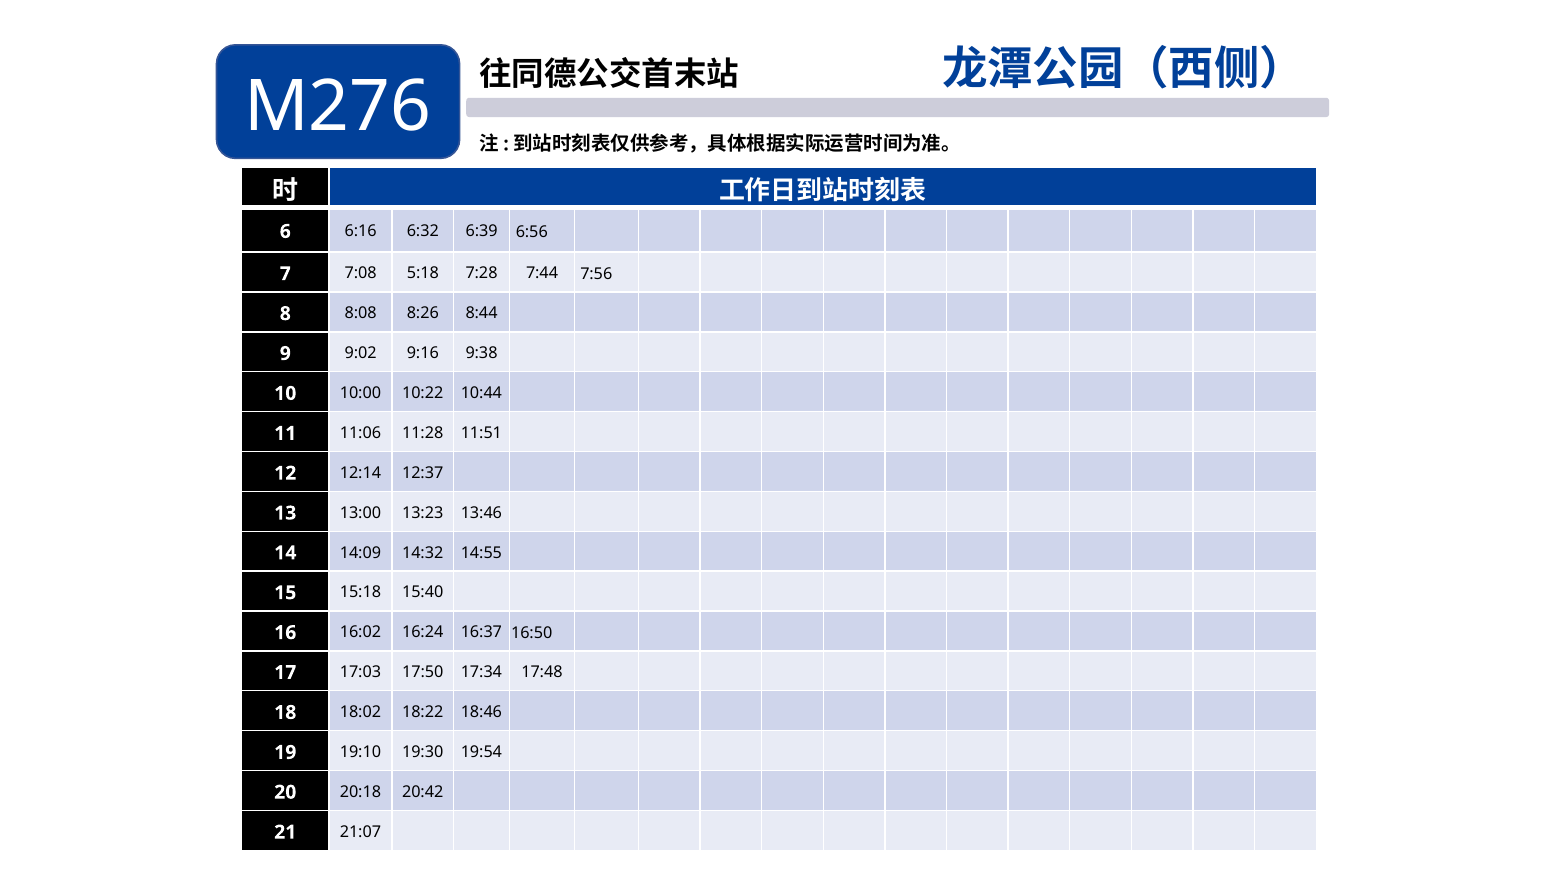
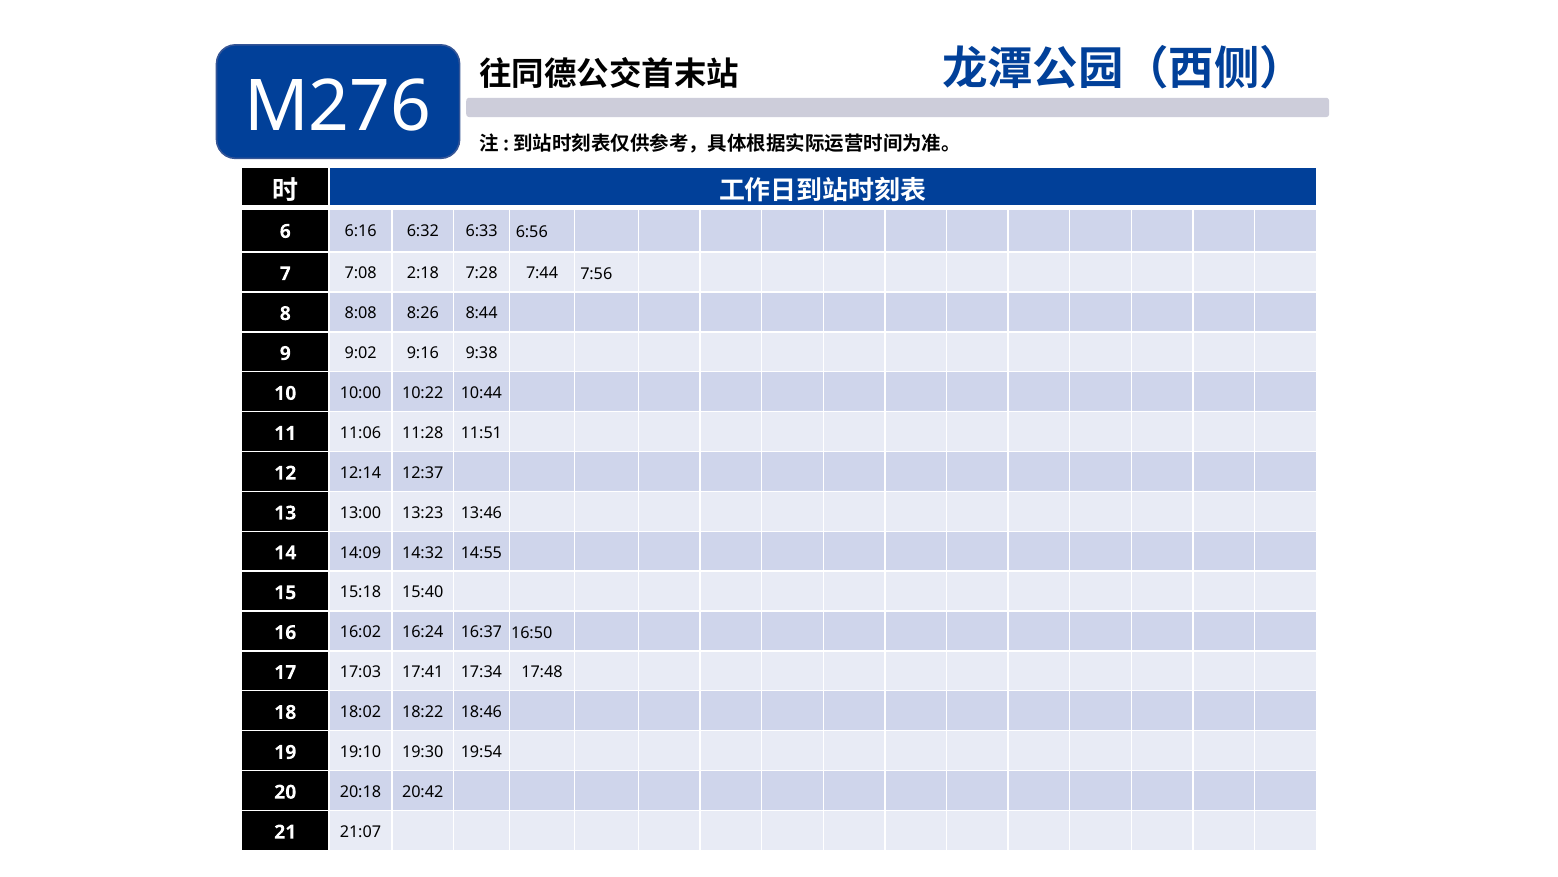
6:39: 6:39 -> 6:33 (482, 231)
5:18: 5:18 -> 2:18 (423, 273)
17:50: 17:50 -> 17:41 (423, 672)
